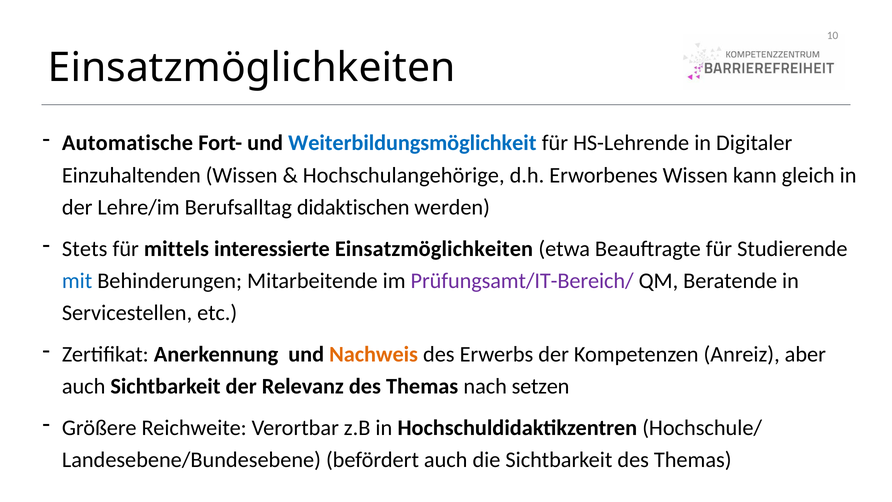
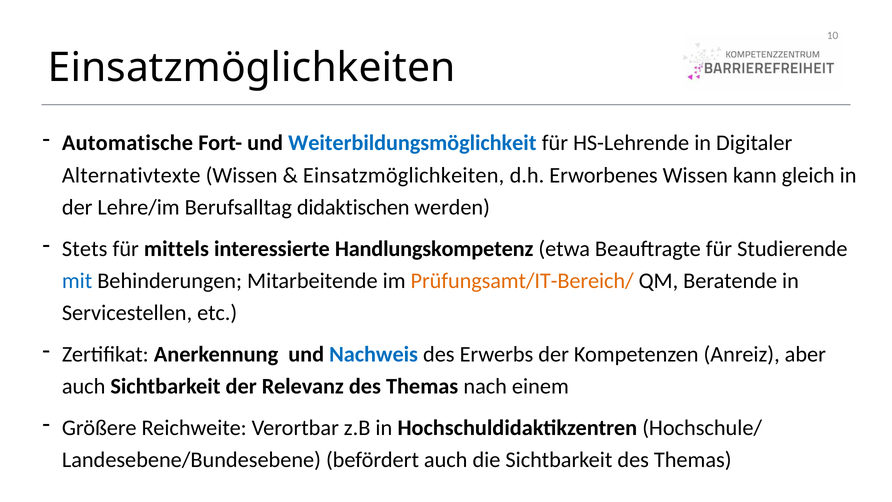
Einzuhaltenden: Einzuhaltenden -> Alternativtexte (131, 175)
Hochschulangehörige: Hochschulangehörige -> Einsatzmöglichkeiten (404, 175)
interessierte Einsatzmöglichkeiten: Einsatzmöglichkeiten -> Handlungskompetenz (434, 249)
Prüfungsamt/IT-Bereich/ colour: purple -> orange (522, 281)
Nachweis colour: orange -> blue (374, 354)
setzen: setzen -> einem (540, 386)
